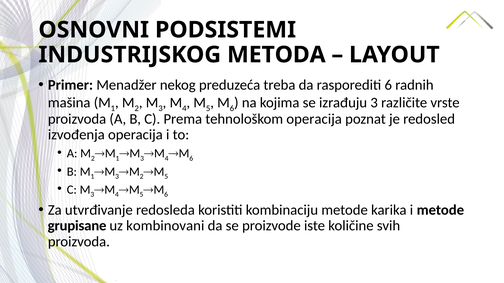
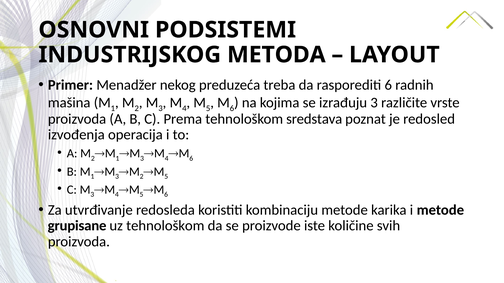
tehnološkom operacija: operacija -> sredstava (314, 119)
uz kombinovani: kombinovani -> tehnološkom (165, 226)
